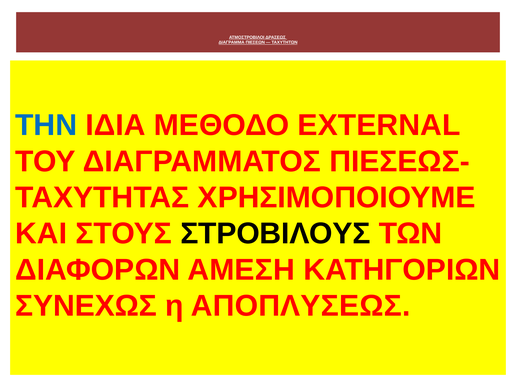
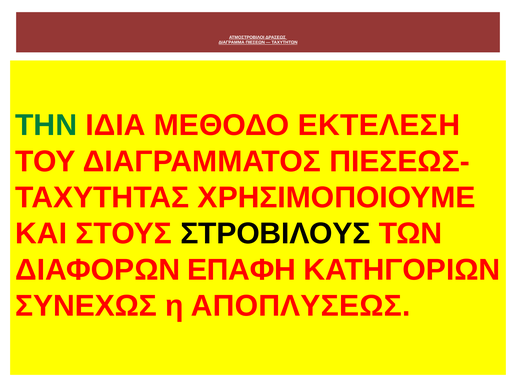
ΤΗΝ colour: blue -> green (46, 125)
EXTERNAL: EXTERNAL -> ΕΚΤΕΛΕΣΗ (379, 125)
ΑΜΕΣΗ: ΑΜΕΣΗ -> ΕΠΑΦΗ (241, 270)
